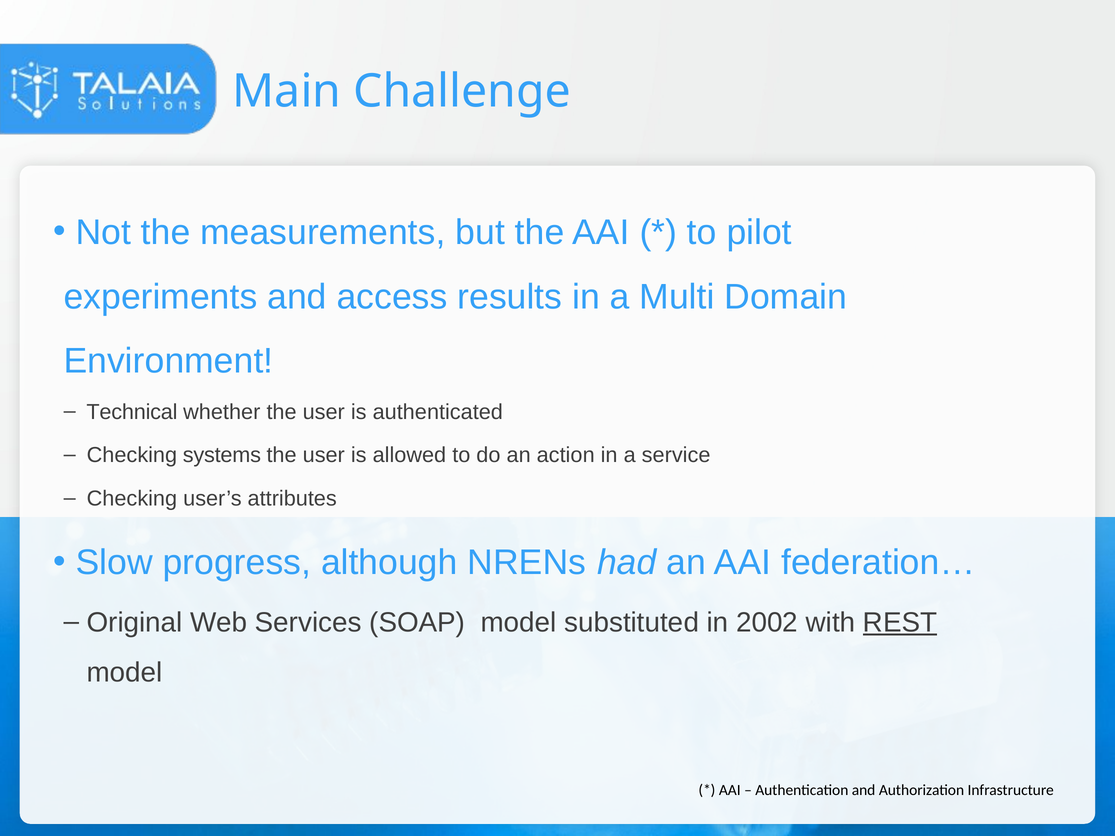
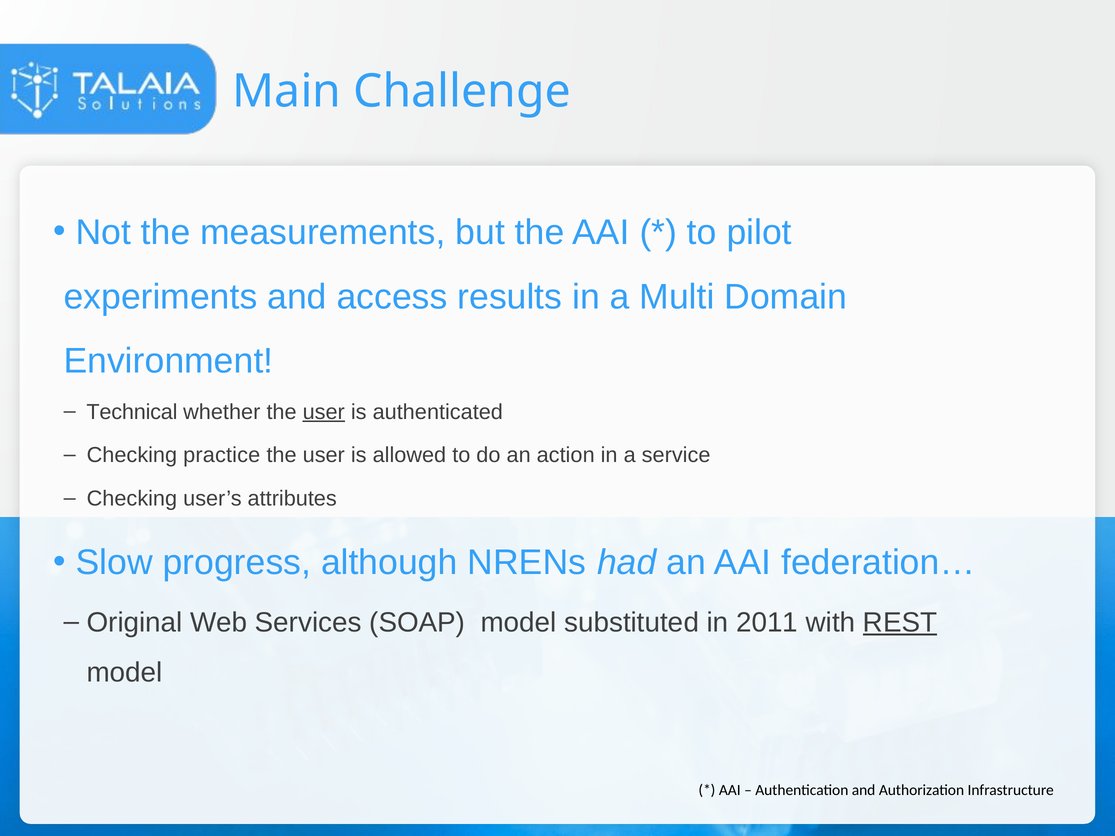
user underline: none -> present (324, 412)
systems: systems -> practice (222, 455)
2002: 2002 -> 2011 (767, 623)
